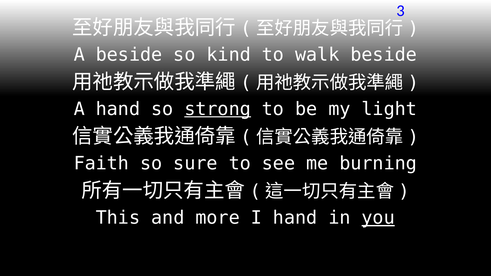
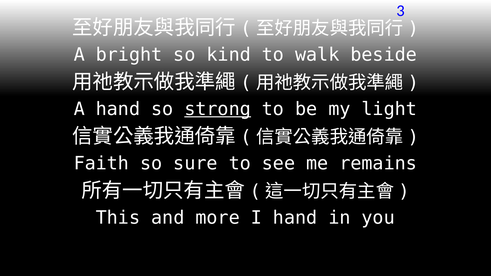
A beside: beside -> bright (129, 55)
burning: burning -> remains (378, 163)
you underline: present -> none (378, 218)
